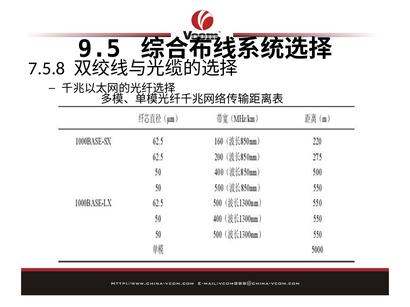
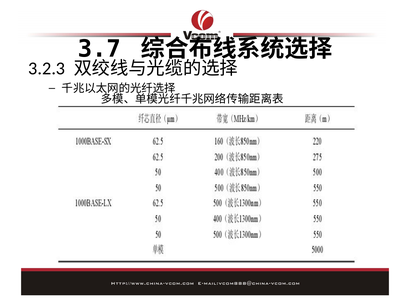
9.5: 9.5 -> 3.7 (99, 49)
7.5.8: 7.5.8 -> 3.2.3 (47, 69)
